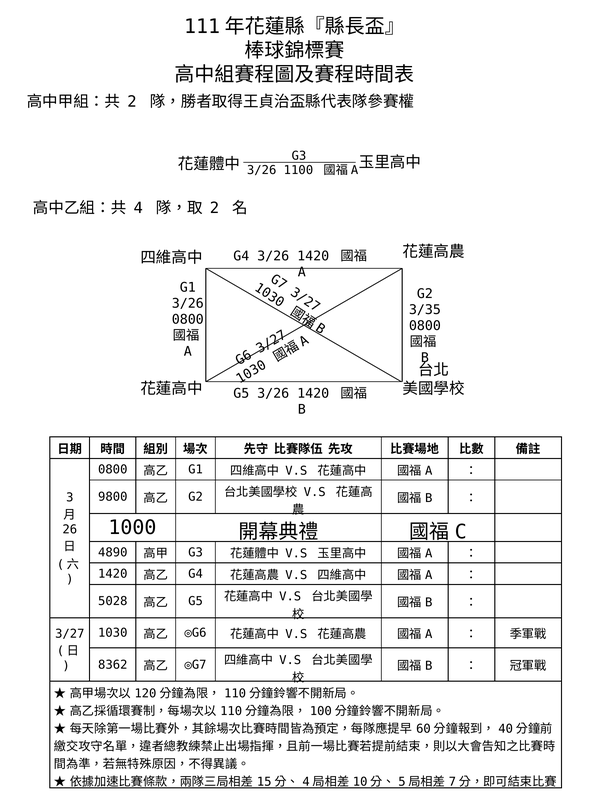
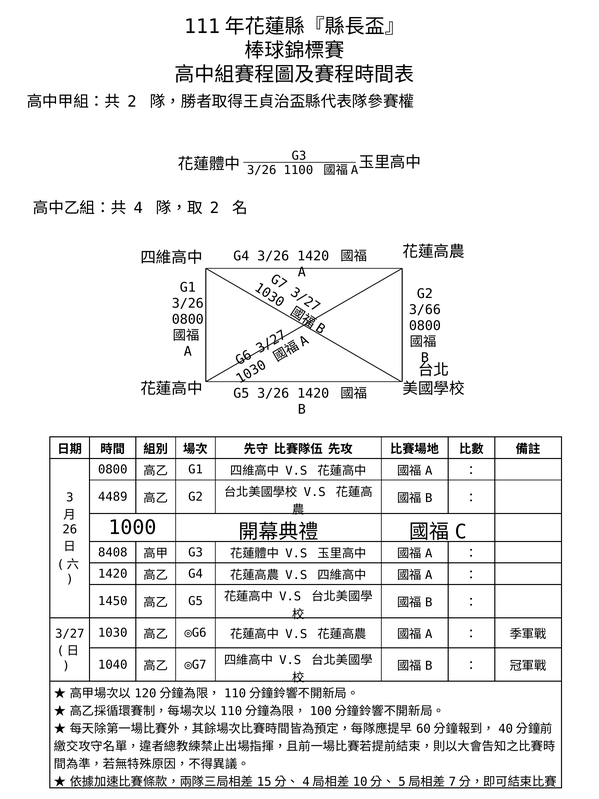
3/35: 3/35 -> 3/66 (425, 310)
9800: 9800 -> 4489 (113, 497)
4890: 4890 -> 8408 (113, 552)
5028: 5028 -> 1450 (113, 601)
8362: 8362 -> 1040 (113, 664)
